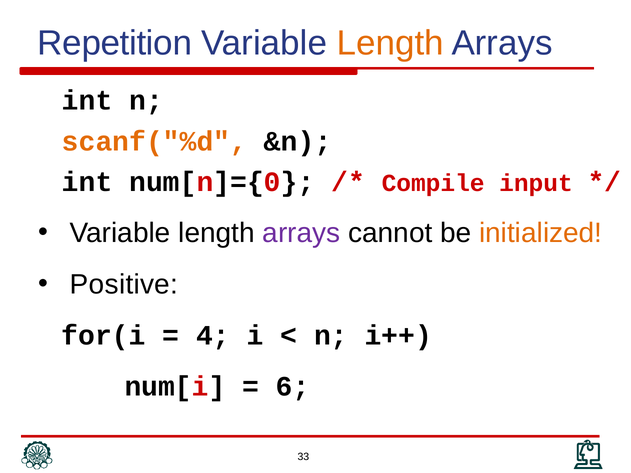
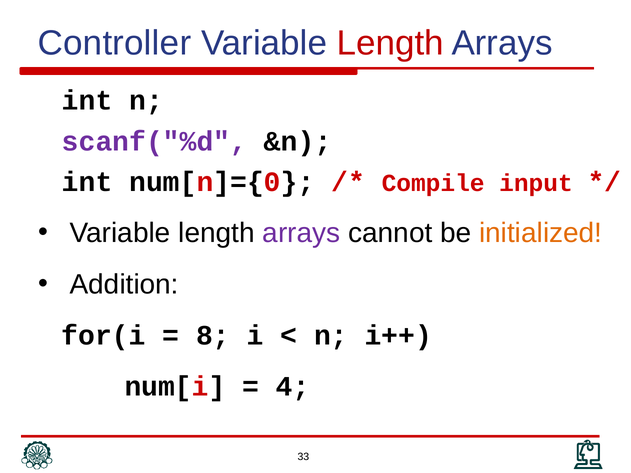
Repetition: Repetition -> Controller (114, 43)
Length colour: orange -> red (390, 43)
scanf("%d colour: orange -> purple (155, 141)
Positive: Positive -> Addition (124, 285)
4: 4 -> 8 (213, 336)
6: 6 -> 4 (293, 387)
